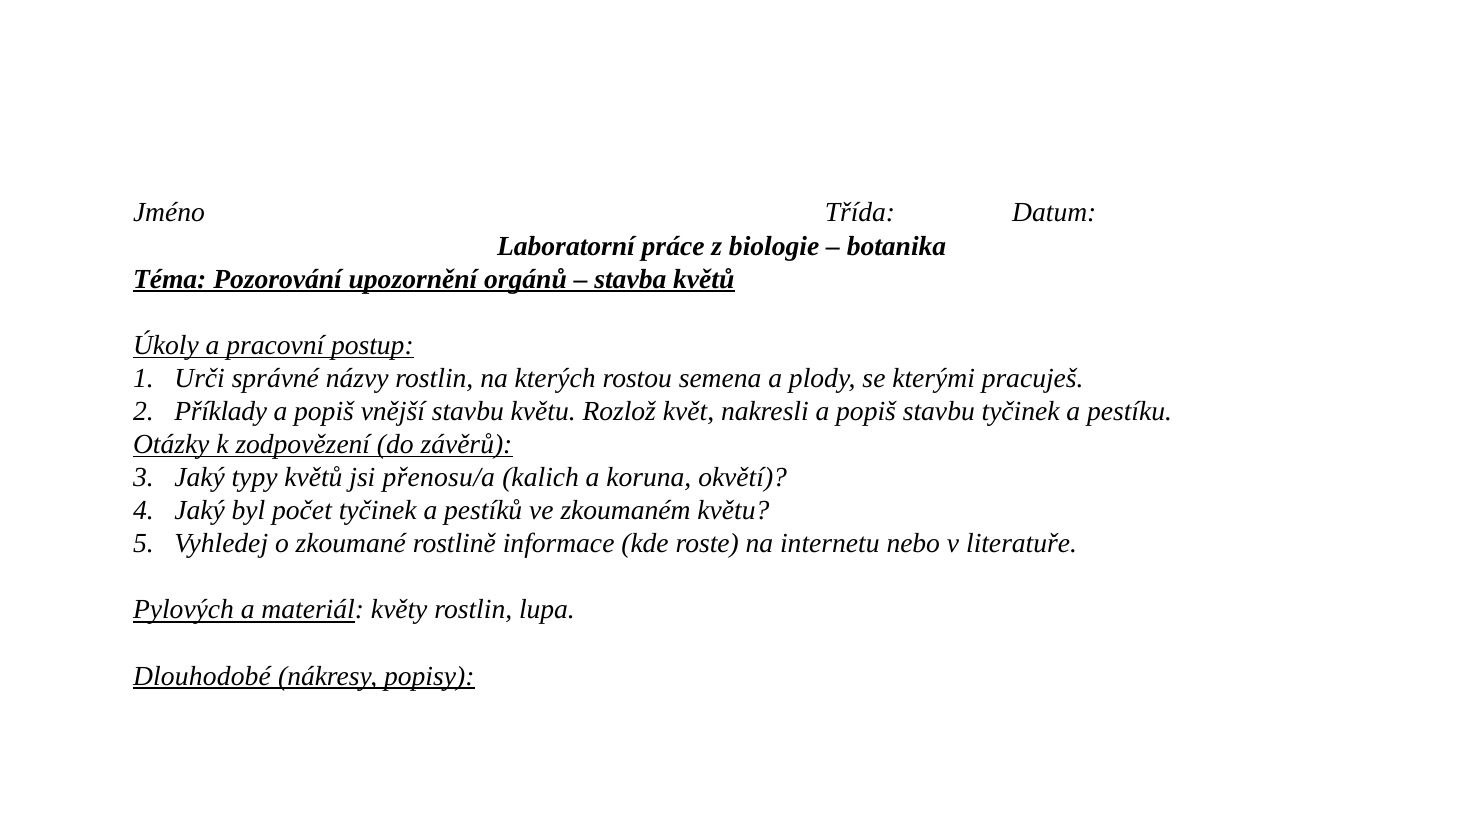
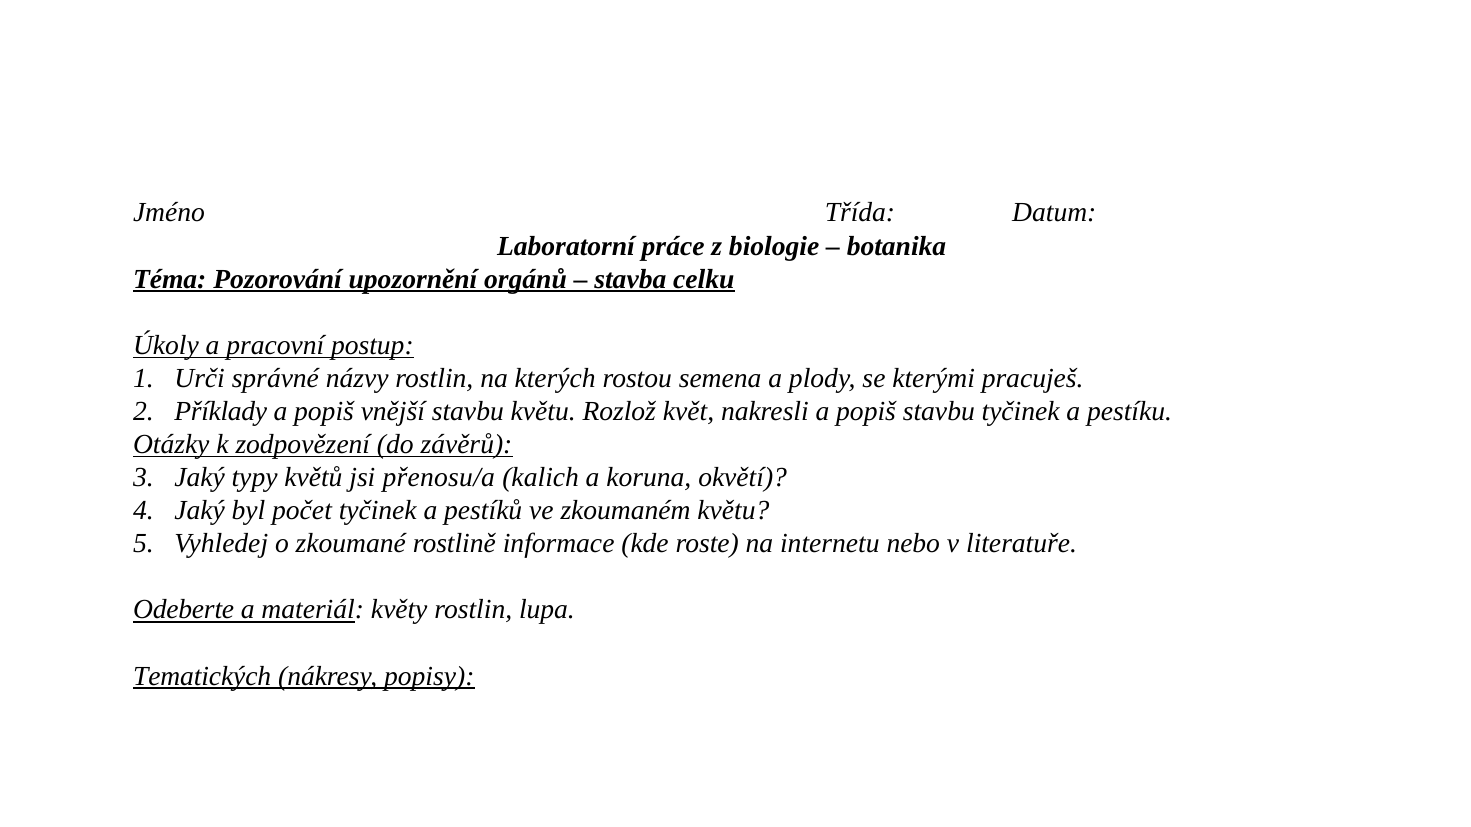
stavba květů: květů -> celku (704, 279)
Pylových: Pylových -> Odeberte (184, 610)
Dlouhodobé: Dlouhodobé -> Tematických (202, 676)
